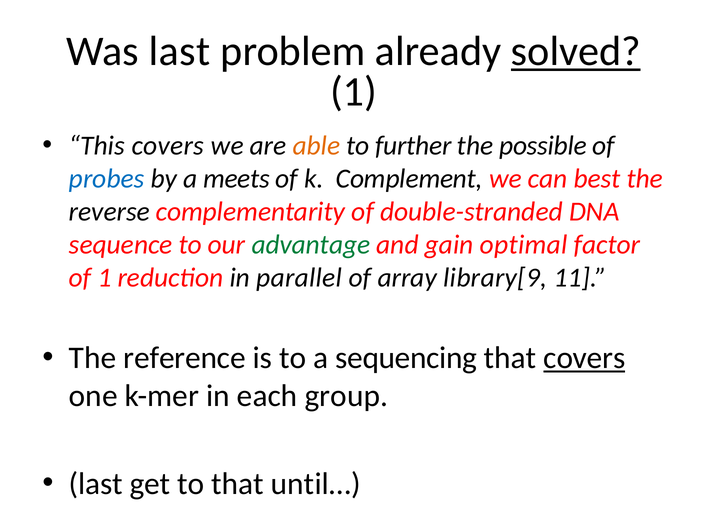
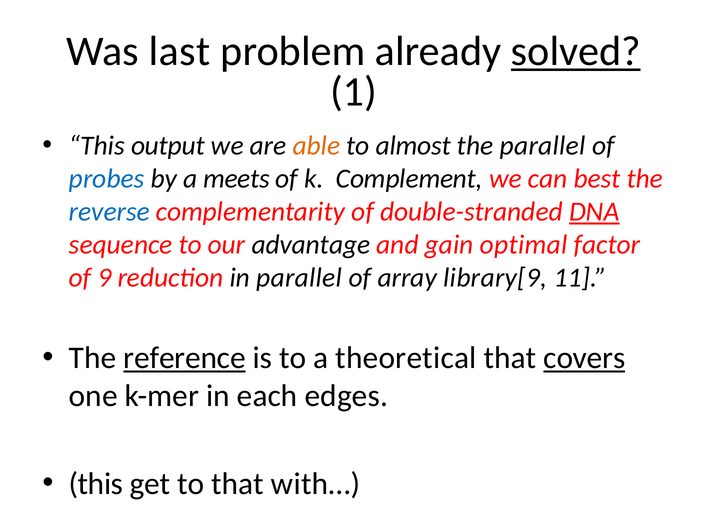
This covers: covers -> output (168, 146)
further: further -> almost (413, 146)
the possible: possible -> parallel (543, 146)
reverse colour: black -> blue (109, 212)
DNA underline: none -> present (594, 212)
advantage colour: green -> black (311, 245)
of 1: 1 -> 9 (105, 278)
reference underline: none -> present (185, 358)
sequencing: sequencing -> theoretical (406, 358)
group: group -> edges (346, 396)
last: last -> this (96, 484)
until…: until… -> with… (316, 484)
